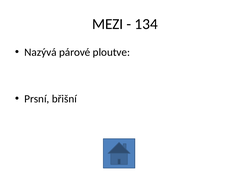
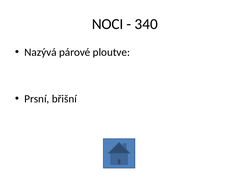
MEZI: MEZI -> NOCI (108, 24)
134: 134 -> 340 (146, 24)
